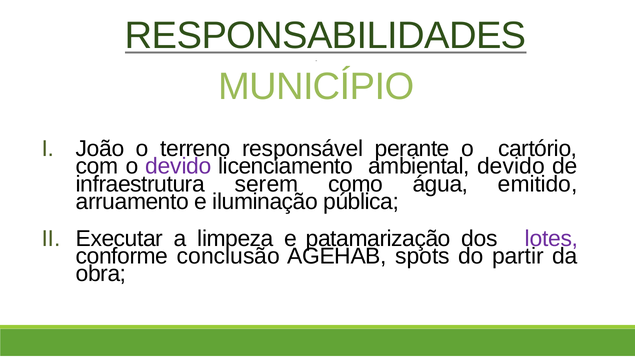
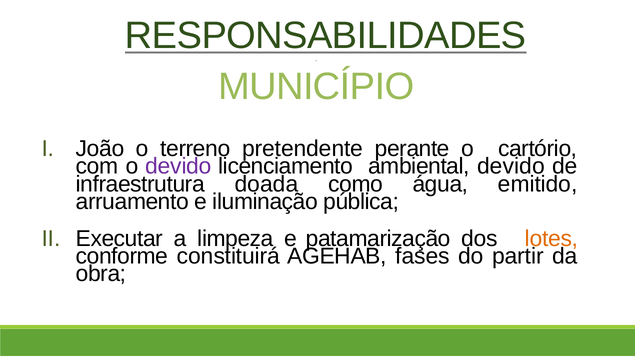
responsável: responsável -> pretendente (303, 149)
serem: serem -> doada (267, 184)
lotes colour: purple -> orange (551, 239)
conclusão: conclusão -> constituirá (228, 256)
spots: spots -> fases (423, 256)
